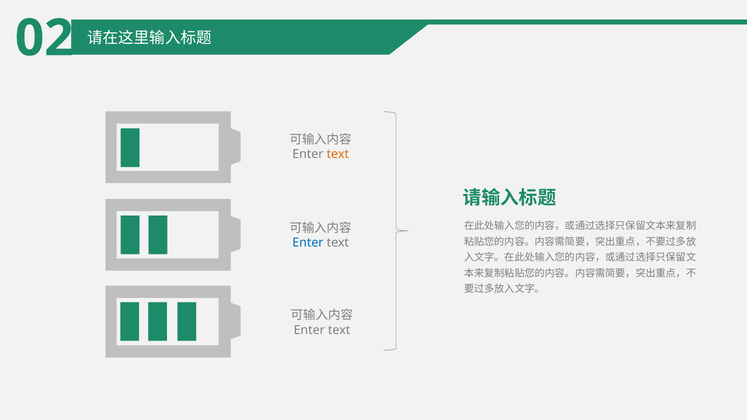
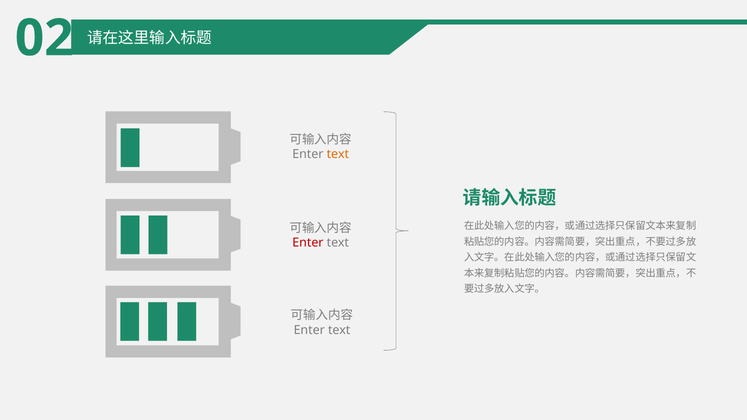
Enter colour: blue -> red (308, 243)
